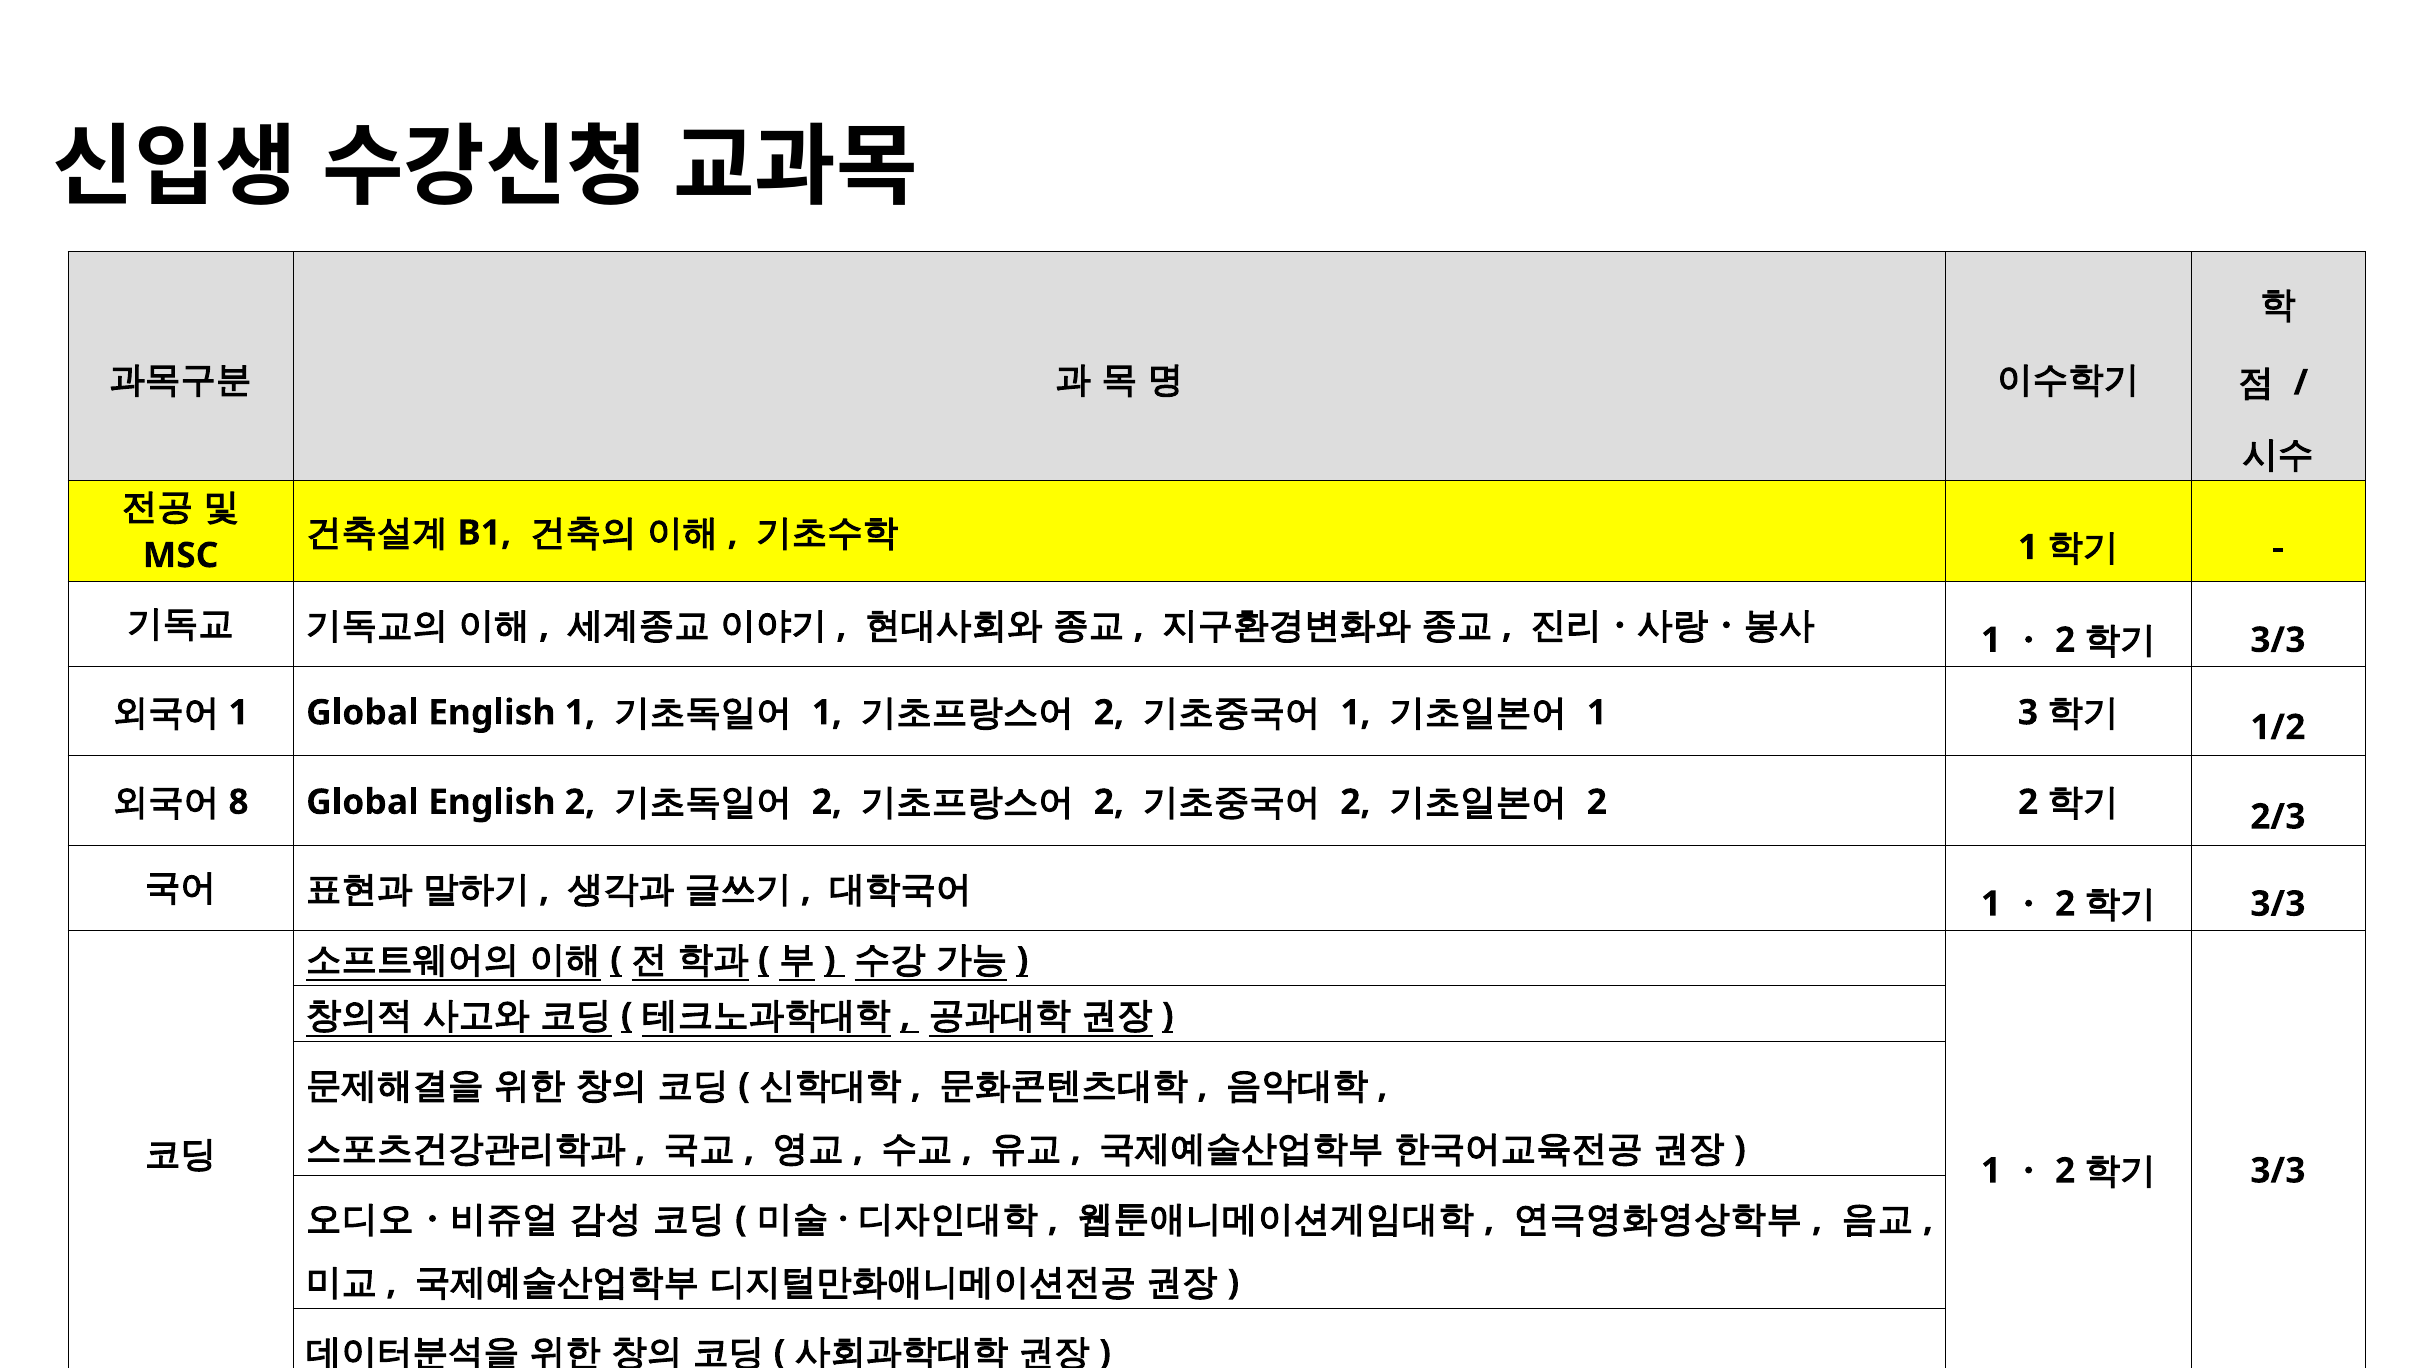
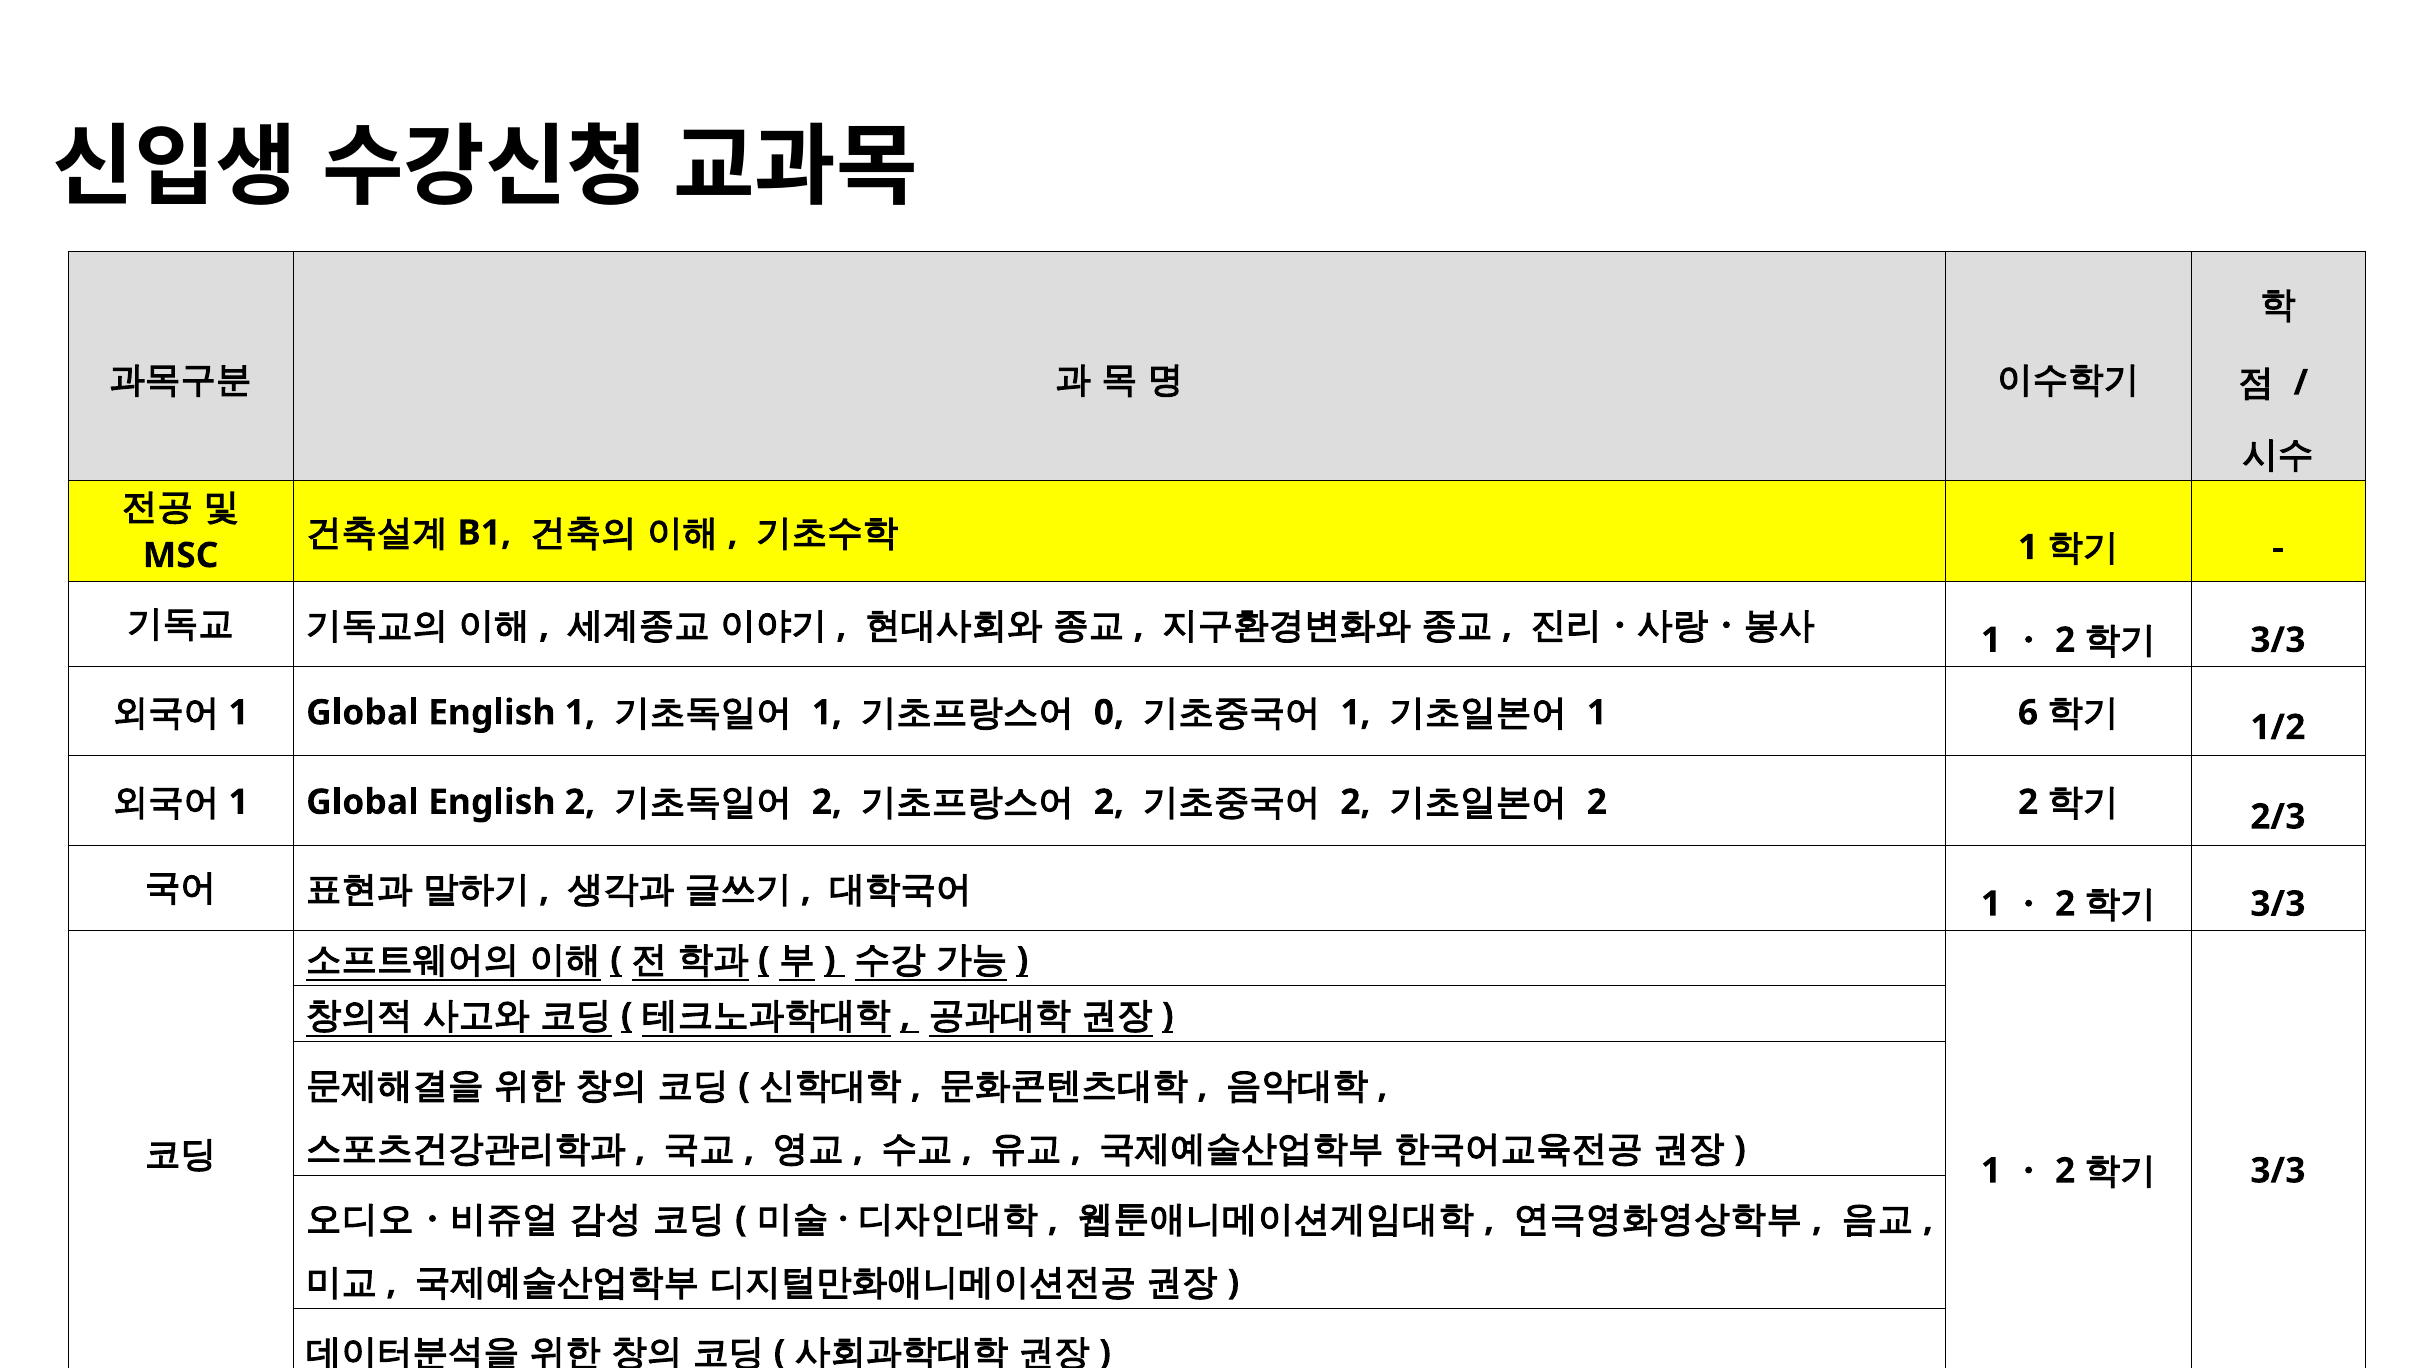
2: 2 -> 0 (1109, 712)
3: 3 -> 6 (2028, 712)
8: 8 -> 1 (239, 802)
